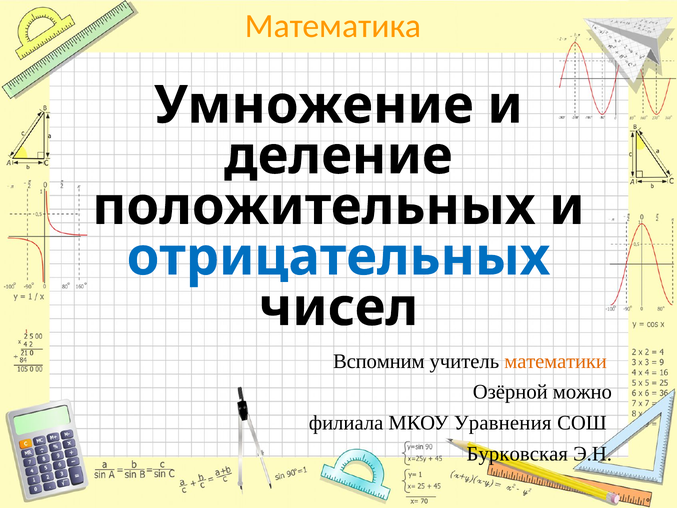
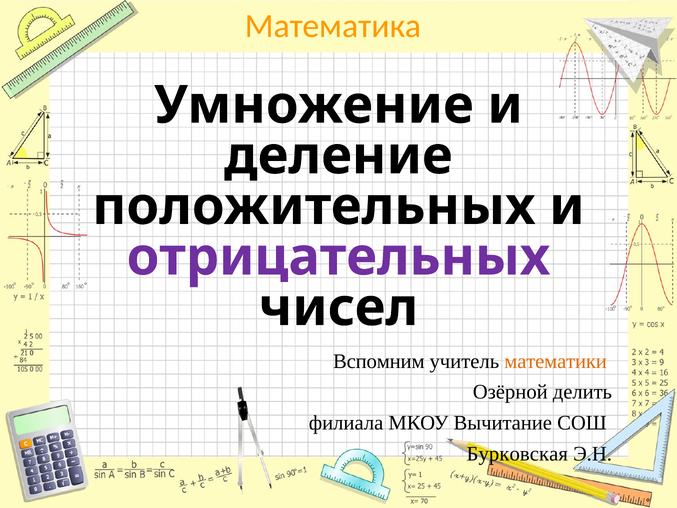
отрицательных colour: blue -> purple (338, 257)
можно: можно -> делить (582, 392)
Уравнения: Уравнения -> Вычитание (503, 423)
